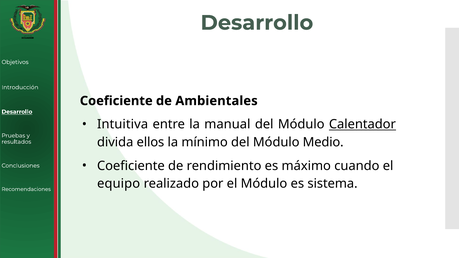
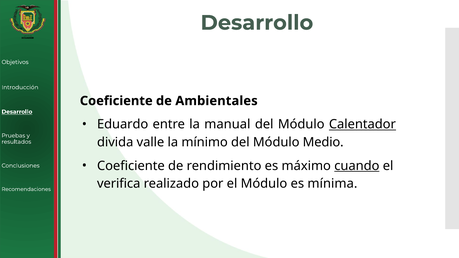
Intuitiva: Intuitiva -> Eduardo (123, 124)
ellos: ellos -> valle (150, 142)
cuando underline: none -> present (357, 166)
equipo: equipo -> verifica (119, 184)
sistema: sistema -> mínima (332, 184)
